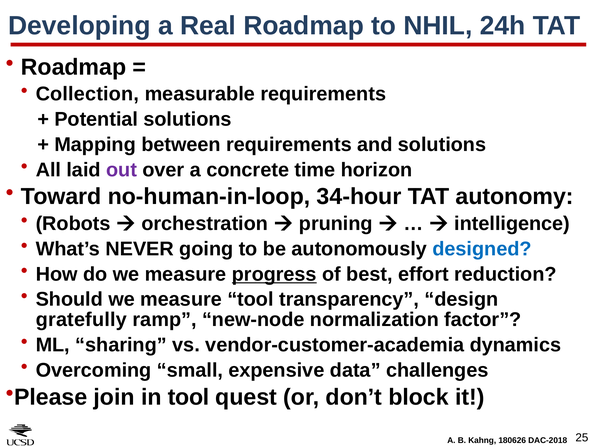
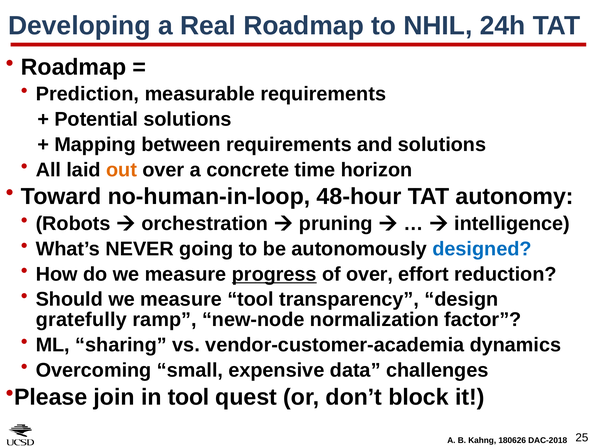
Collection: Collection -> Prediction (87, 94)
out colour: purple -> orange (122, 170)
34-hour: 34-hour -> 48-hour (359, 196)
of best: best -> over (370, 274)
